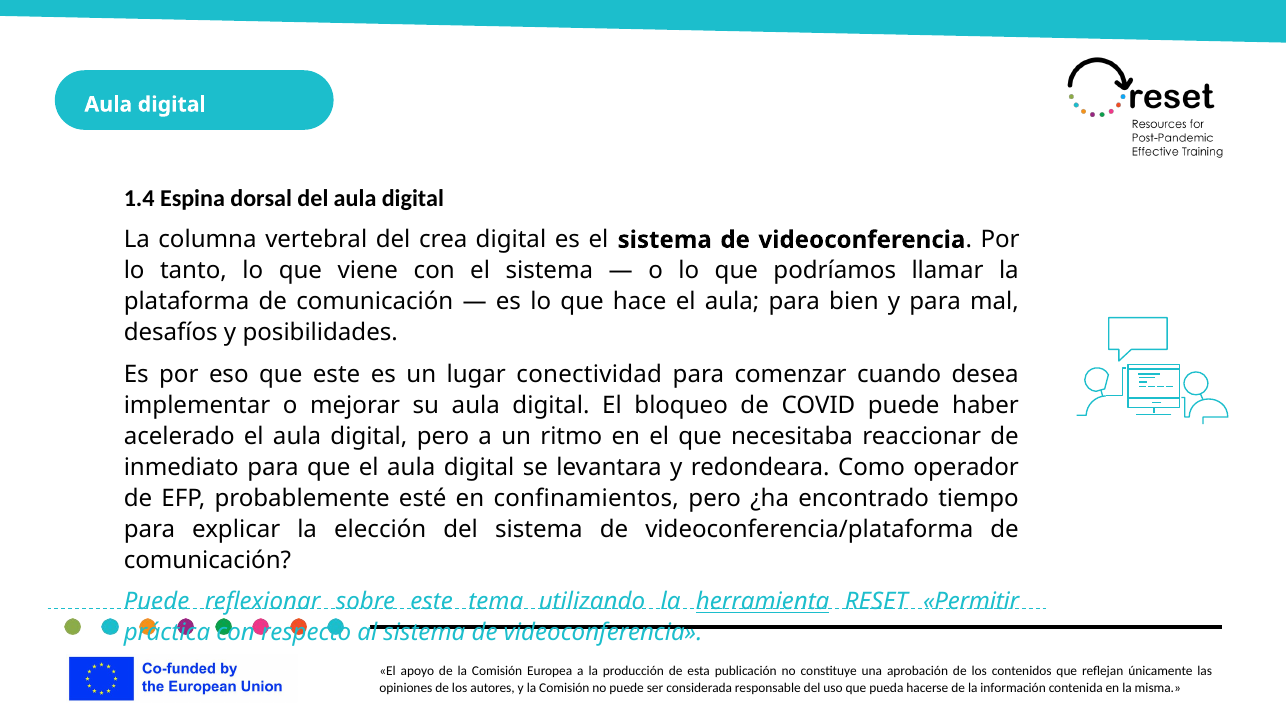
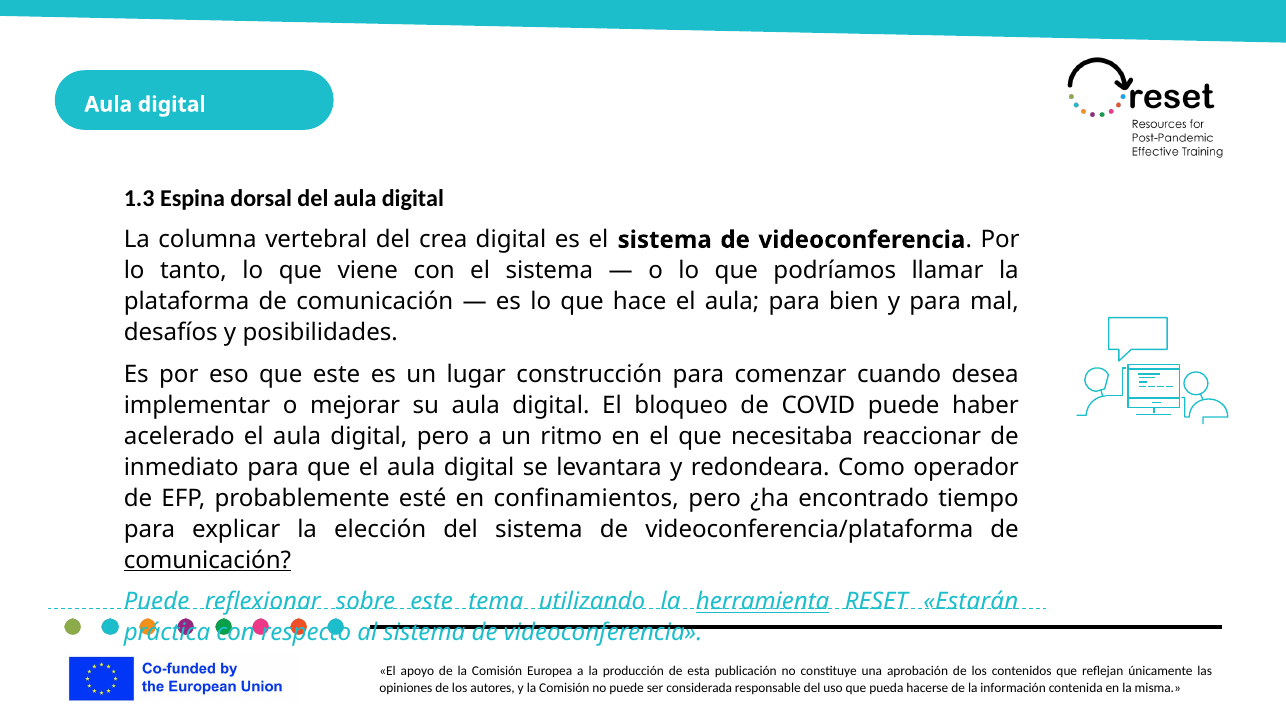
1.4: 1.4 -> 1.3 (139, 198)
conectividad: conectividad -> construcción (589, 374)
comunicación underline: none -> present (207, 560)
Permitir: Permitir -> Estarán (971, 601)
